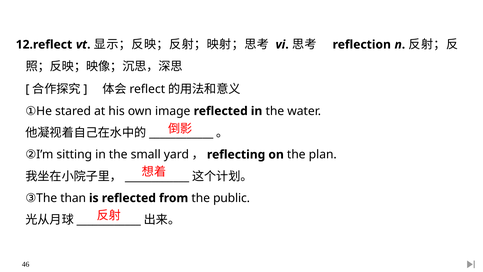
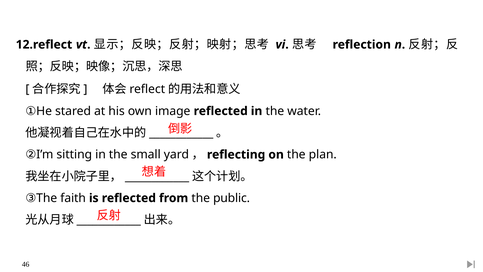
than: than -> faith (73, 198)
